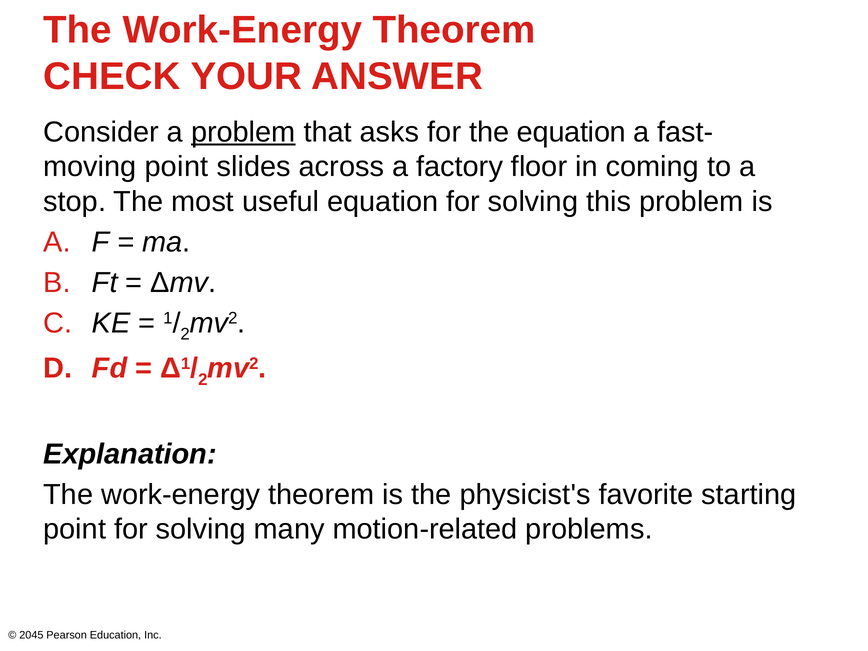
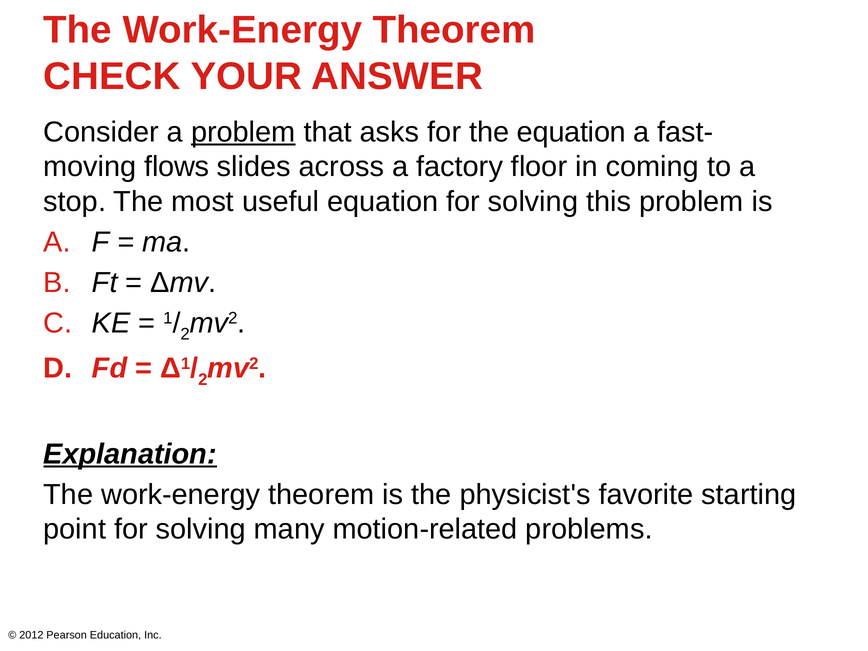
point: point -> flows (177, 167)
Explanation underline: none -> present (130, 454)
2045: 2045 -> 2012 (31, 635)
